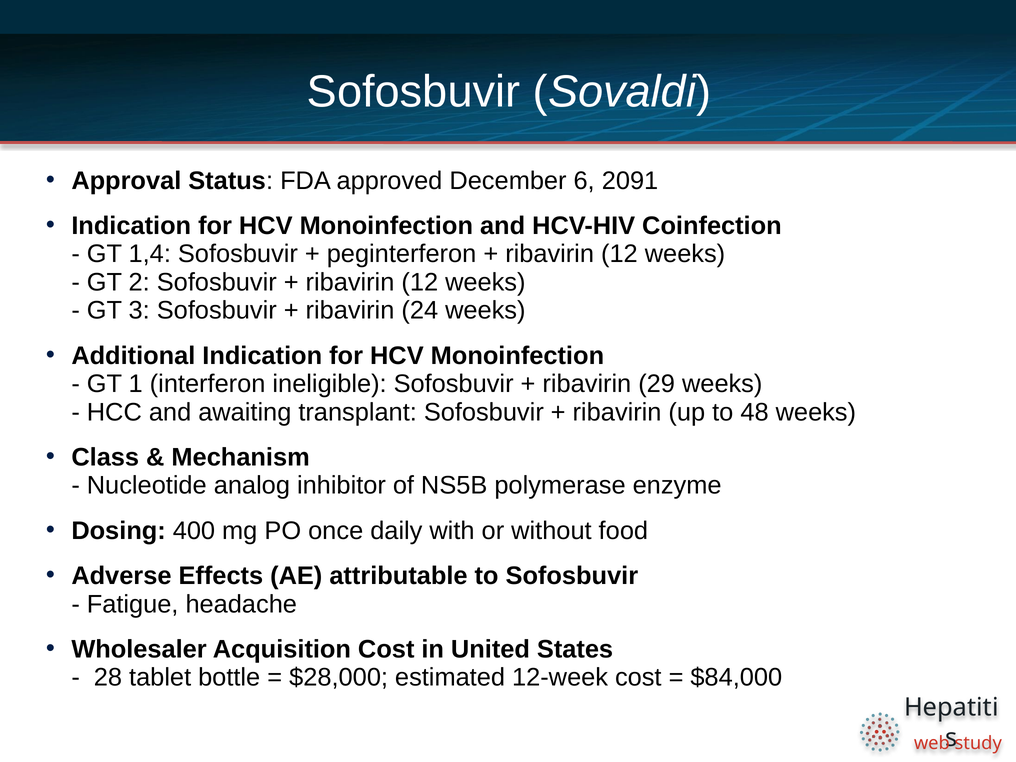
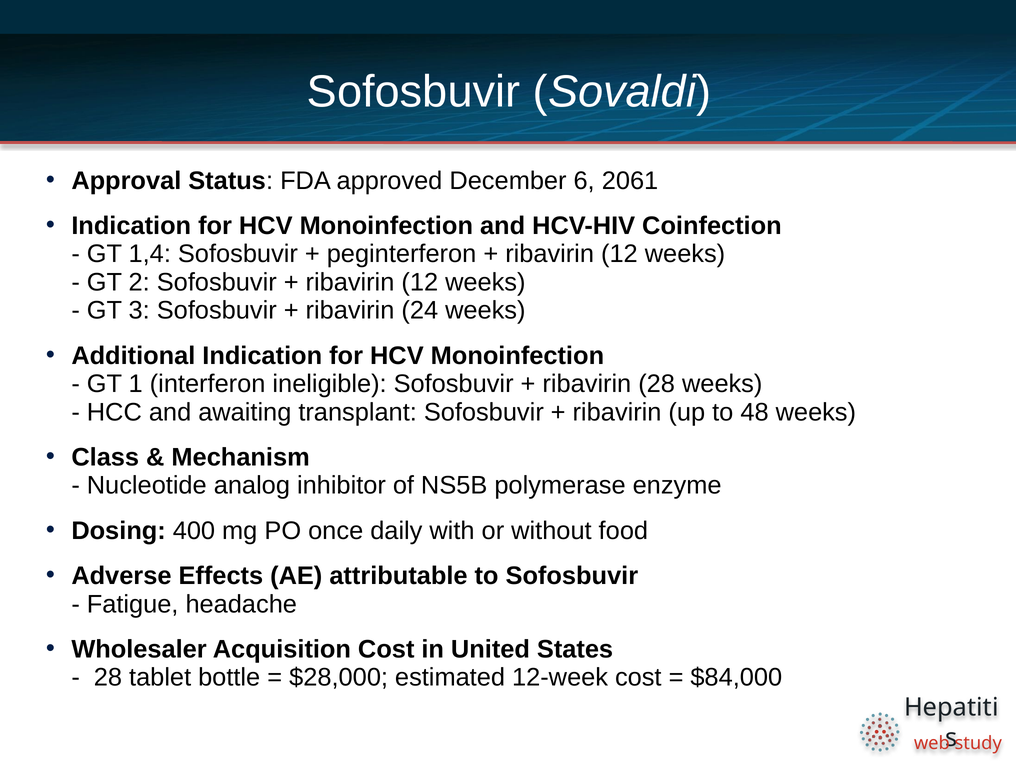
2091: 2091 -> 2061 (630, 181)
ribavirin 29: 29 -> 28 (657, 384)
